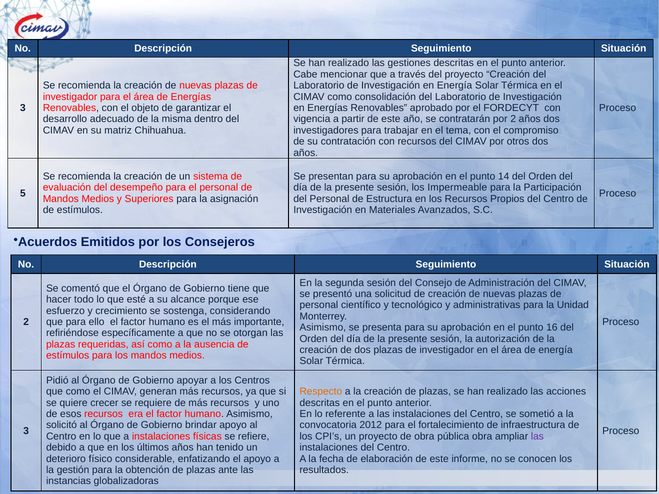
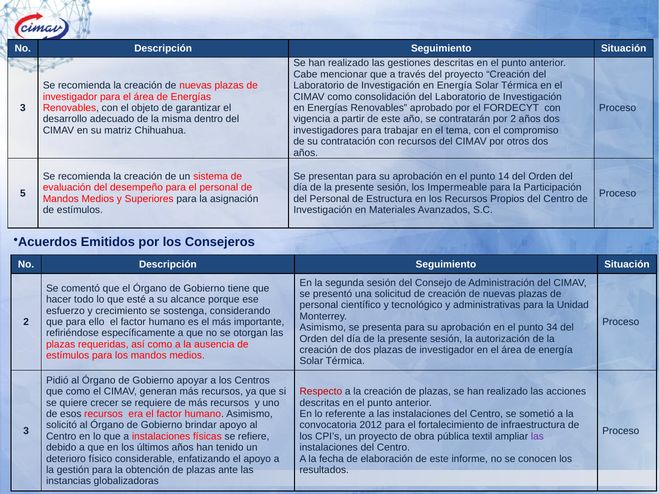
16: 16 -> 34 (552, 328)
Respecto colour: orange -> red (321, 392)
pública obra: obra -> textil (482, 437)
